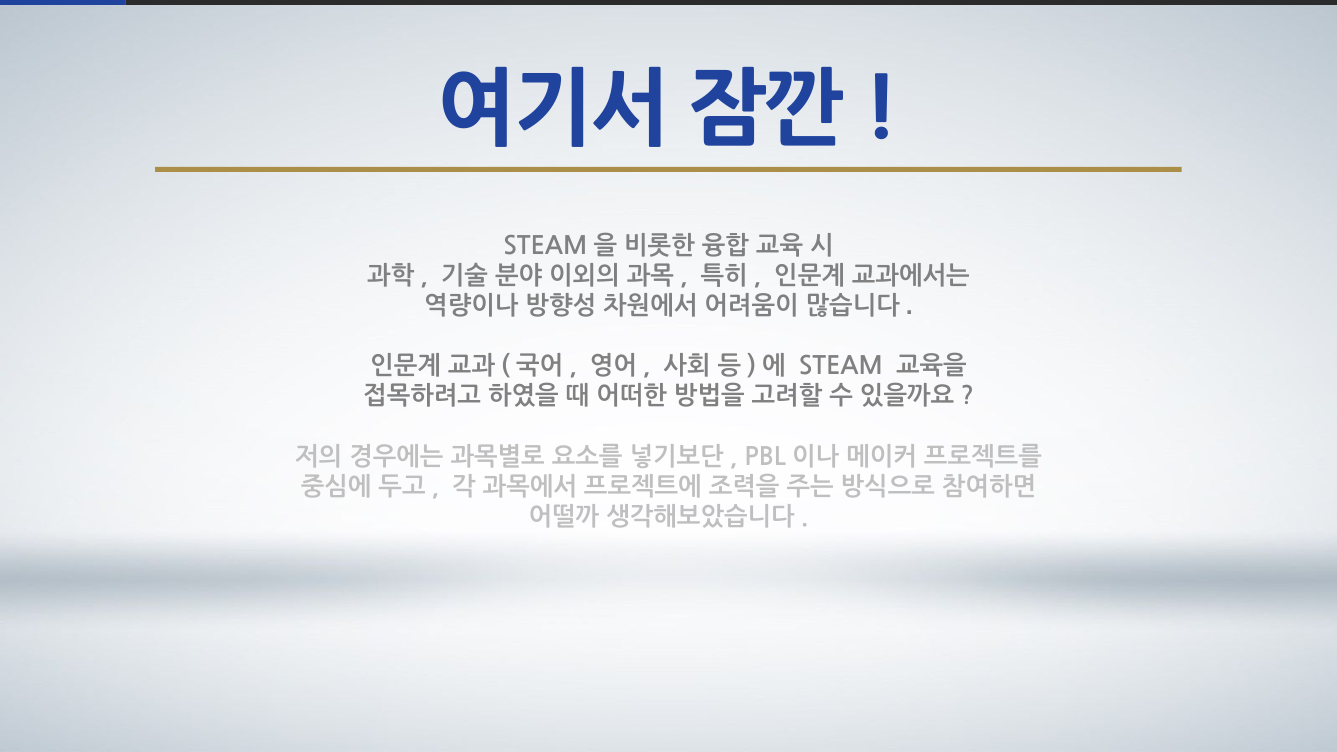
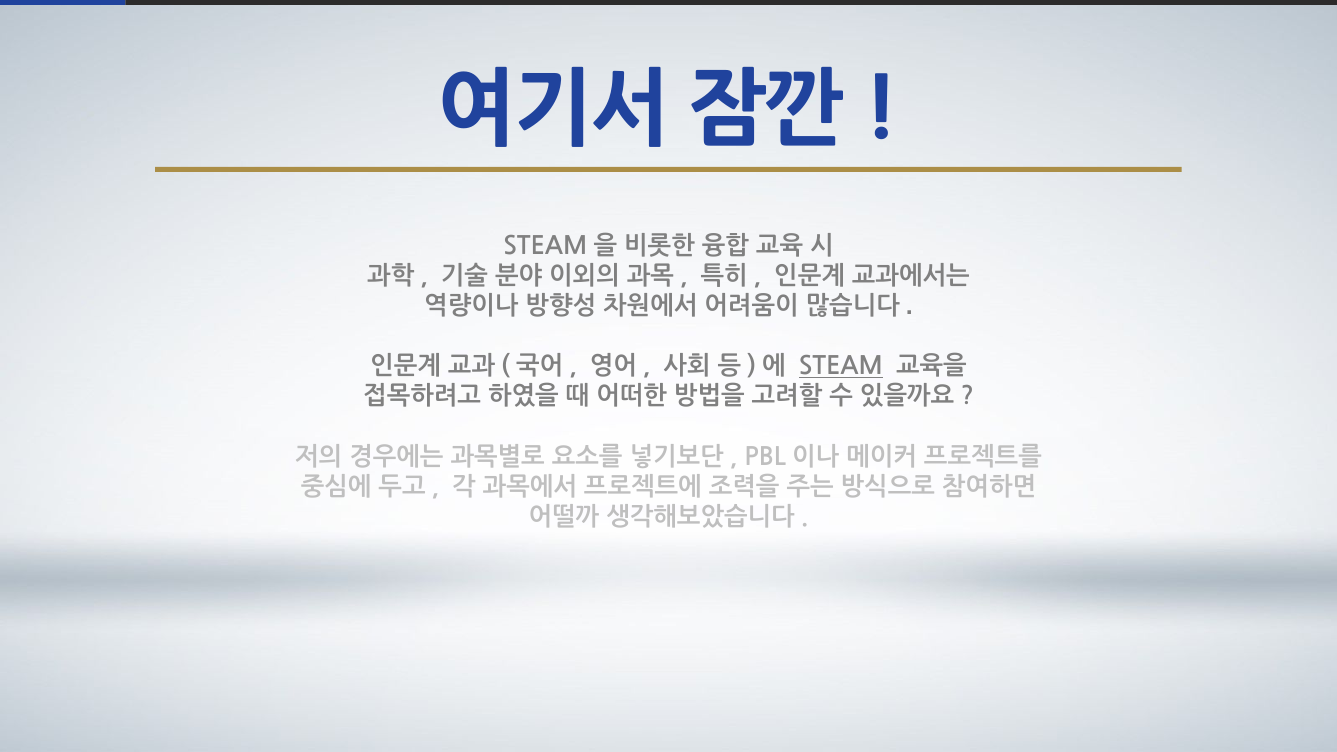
STEAM underline: none -> present (841, 367)
